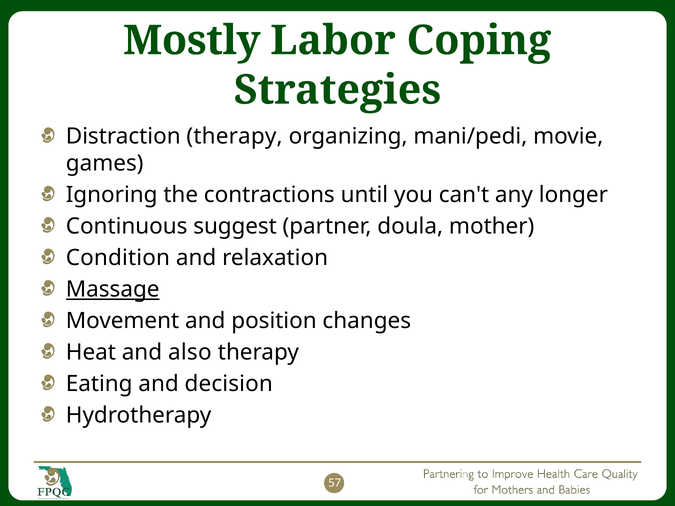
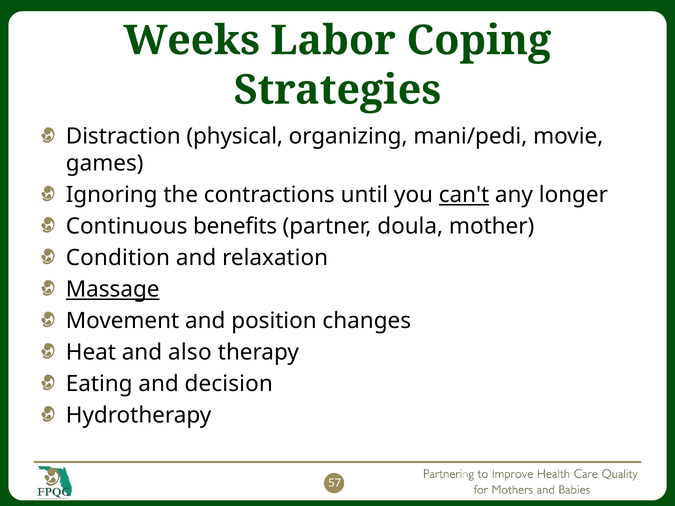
Mostly: Mostly -> Weeks (192, 41)
Distraction therapy: therapy -> physical (235, 137)
can't underline: none -> present (464, 195)
suggest: suggest -> benefits (235, 227)
